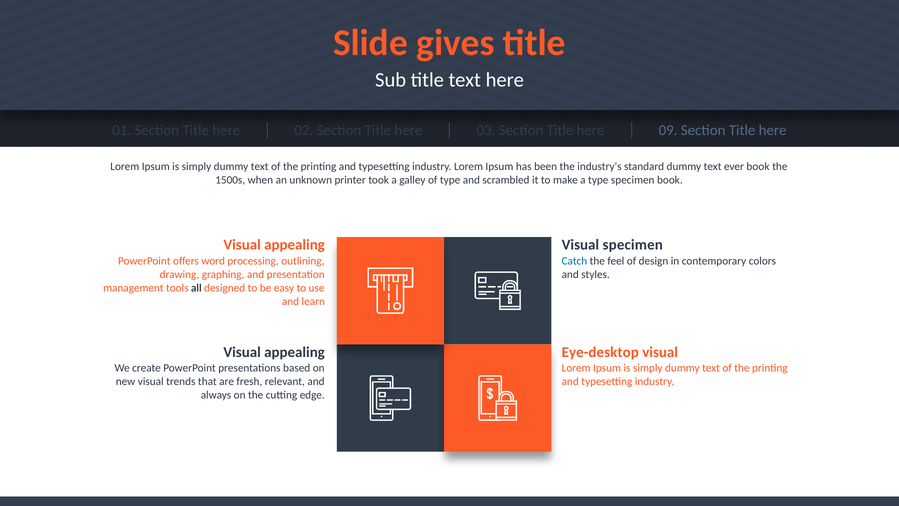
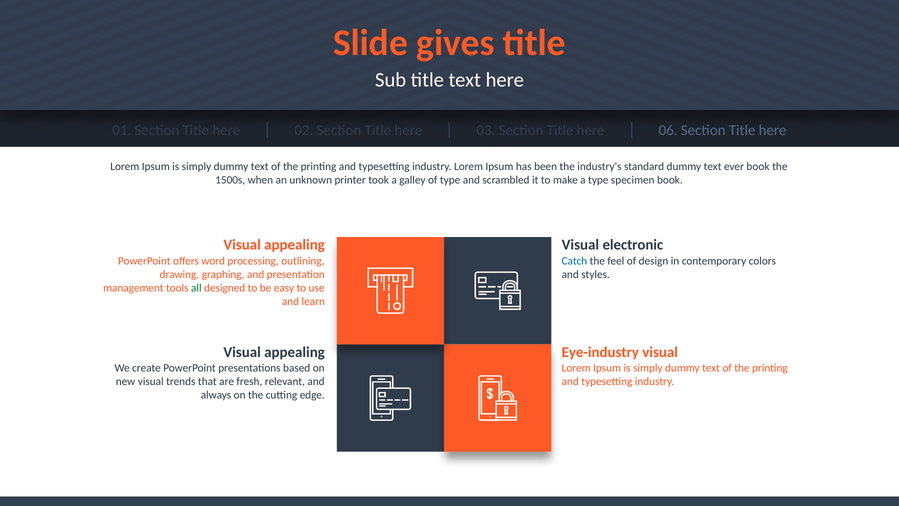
09: 09 -> 06 (668, 130)
Visual specimen: specimen -> electronic (633, 245)
all colour: black -> green (196, 288)
Eye-desktop: Eye-desktop -> Eye-industry (600, 352)
